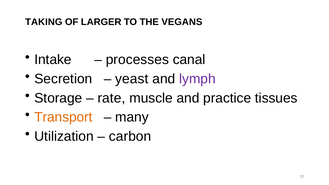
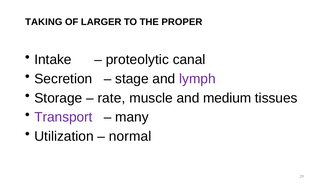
VEGANS: VEGANS -> PROPER (182, 22)
processes: processes -> proteolytic (137, 60)
yeast: yeast -> stage (132, 79)
practice: practice -> medium (227, 98)
Transport colour: orange -> purple (63, 117)
carbon: carbon -> normal (130, 136)
